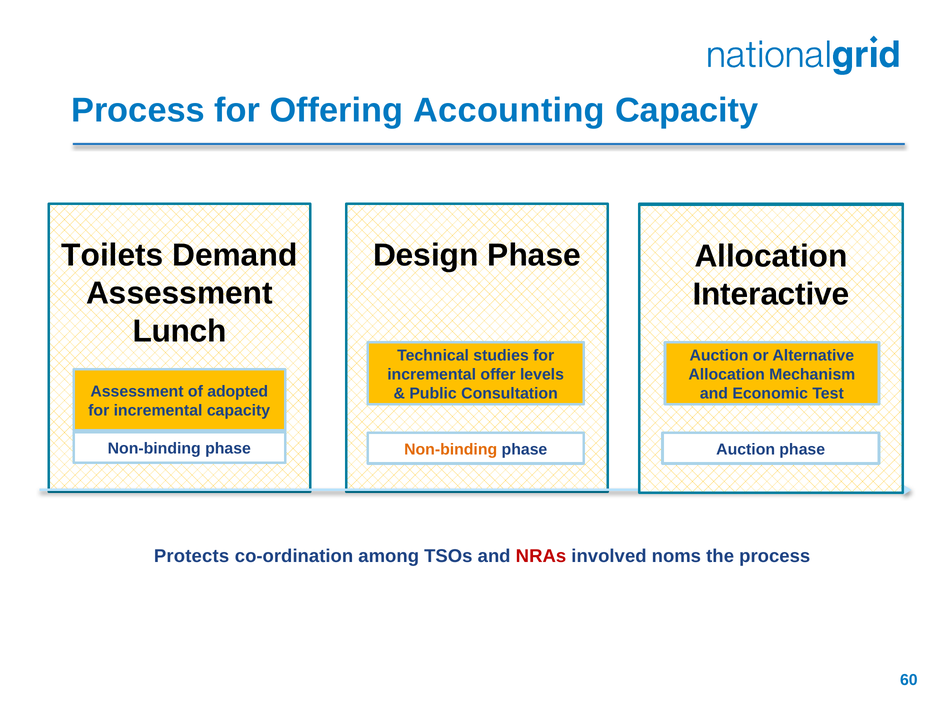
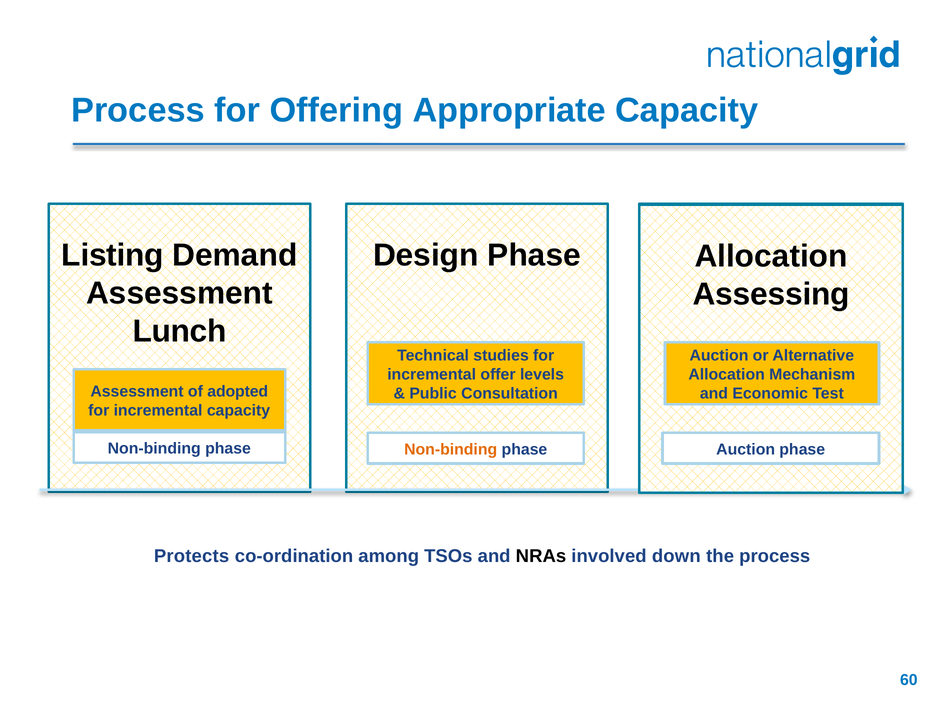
Accounting: Accounting -> Appropriate (509, 110)
Toilets: Toilets -> Listing (113, 255)
Interactive: Interactive -> Assessing (771, 294)
NRAs colour: red -> black (541, 556)
noms: noms -> down (676, 556)
